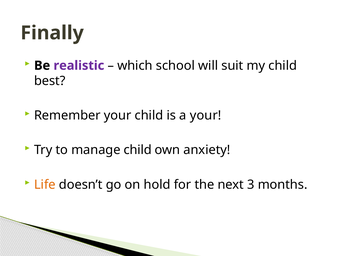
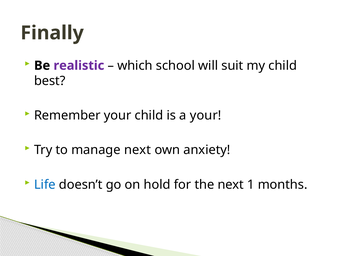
manage child: child -> next (138, 150)
Life colour: orange -> blue (45, 184)
3: 3 -> 1 (251, 184)
